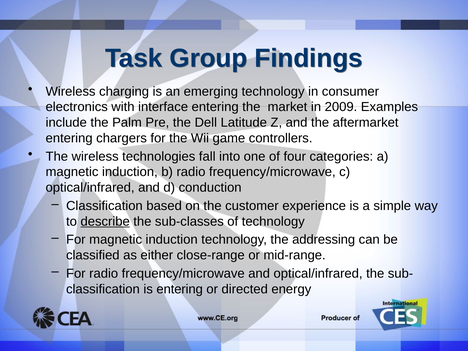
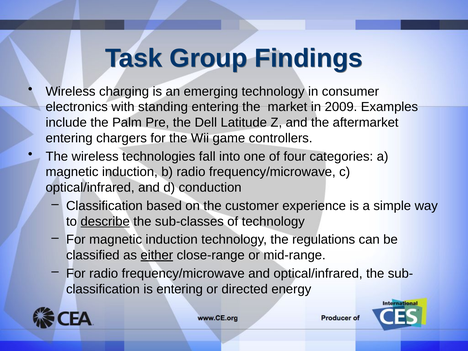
interface: interface -> standing (163, 107)
addressing: addressing -> regulations (324, 240)
either underline: none -> present (157, 255)
